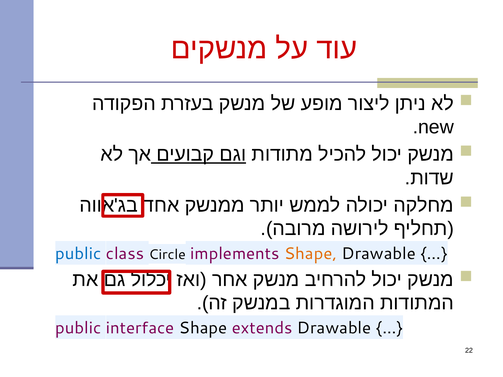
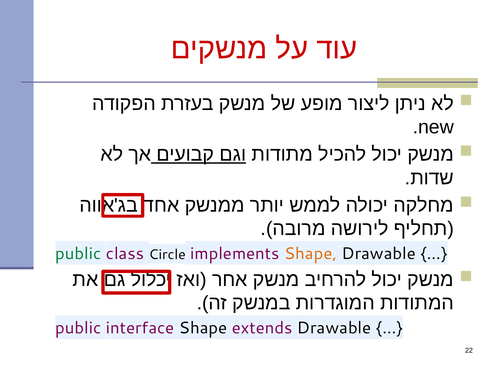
public colour: blue -> green (78, 254)
